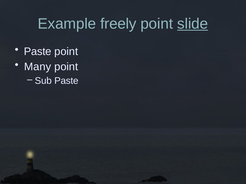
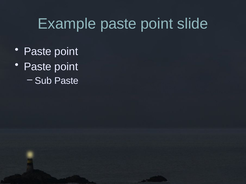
Example freely: freely -> paste (118, 24)
slide underline: present -> none (193, 24)
Many: Many -> Paste (38, 67)
